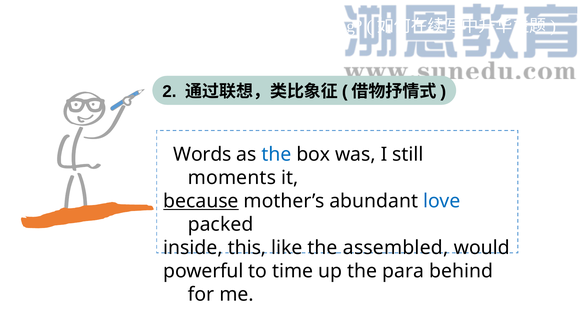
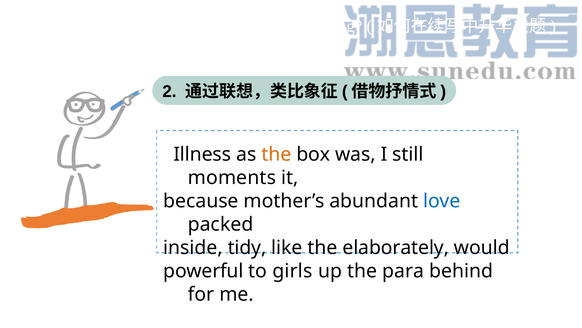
Words: Words -> Illness (202, 154)
the colour: blue -> orange (276, 154)
because underline: present -> none (201, 201)
this: this -> tidy (247, 247)
assembled: assembled -> elaborately (396, 247)
time: time -> girls (292, 271)
